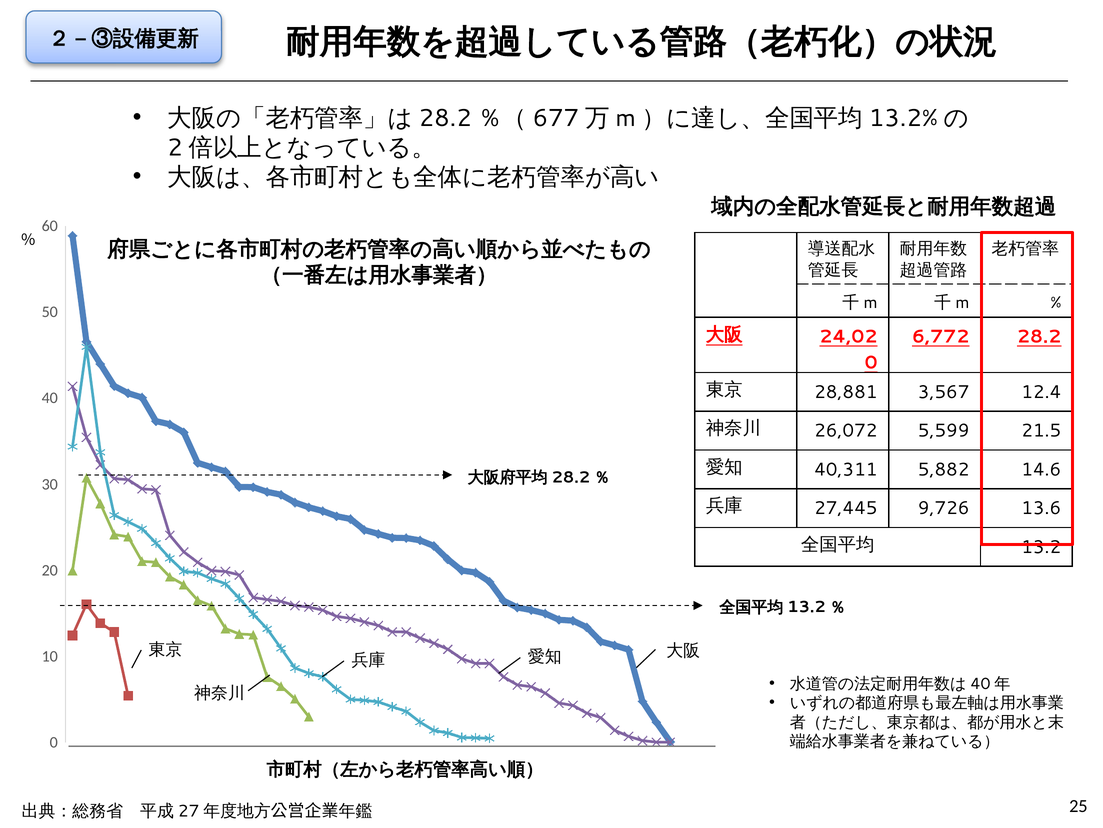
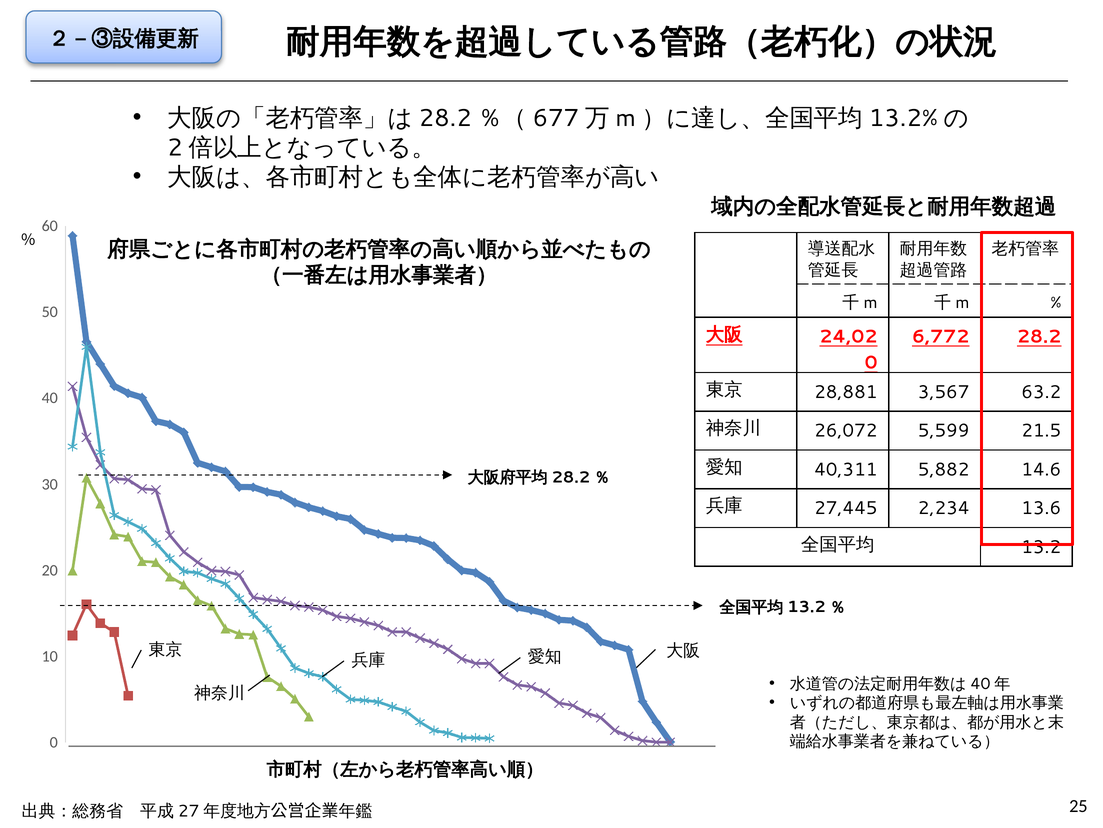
12.4: 12.4 -> 63.2 (1041, 392)
9,726: 9,726 -> 2,234 (944, 508)
